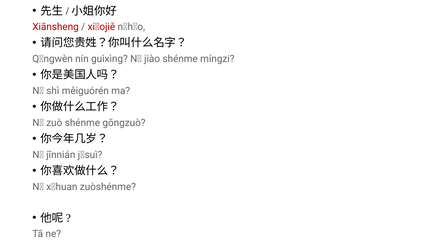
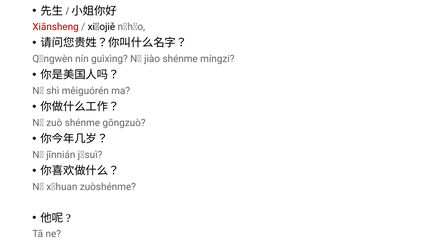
xiǎojiě colour: red -> black (101, 27)
